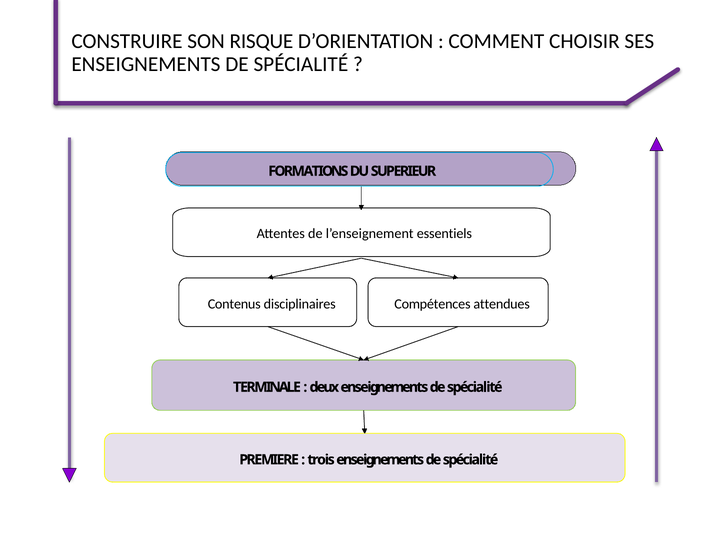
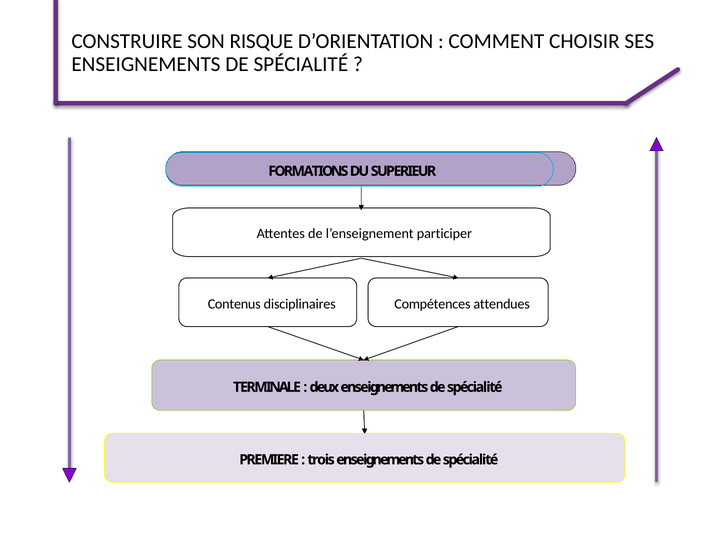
essentiels: essentiels -> participer (444, 233)
